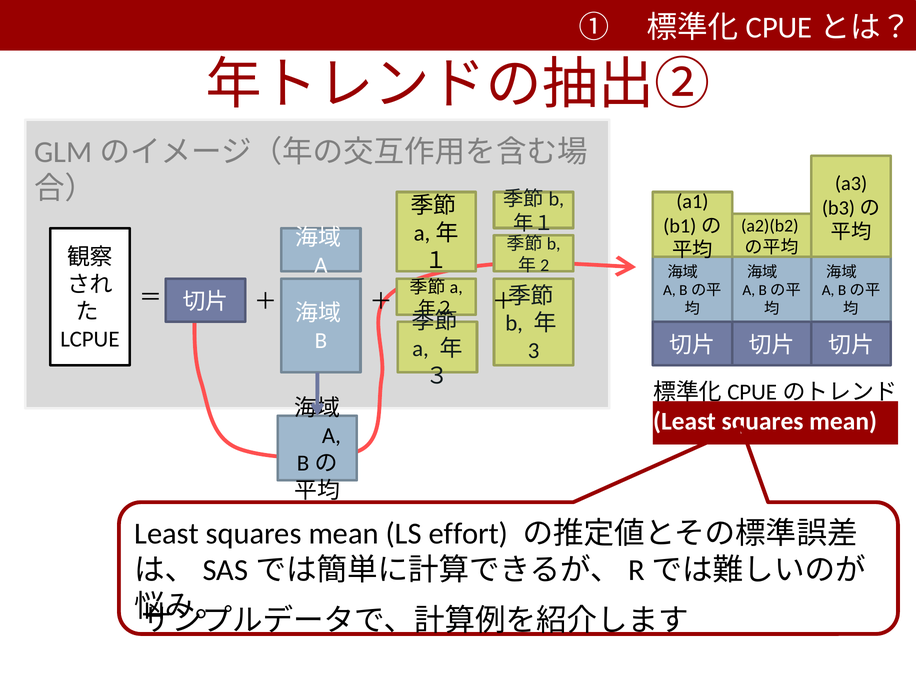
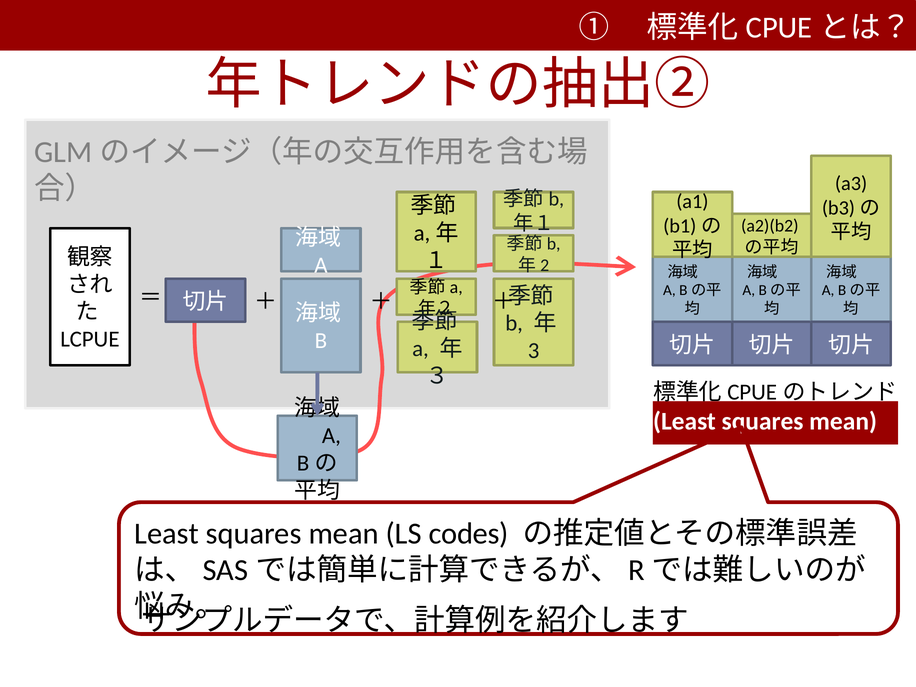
effort: effort -> codes (469, 534)
